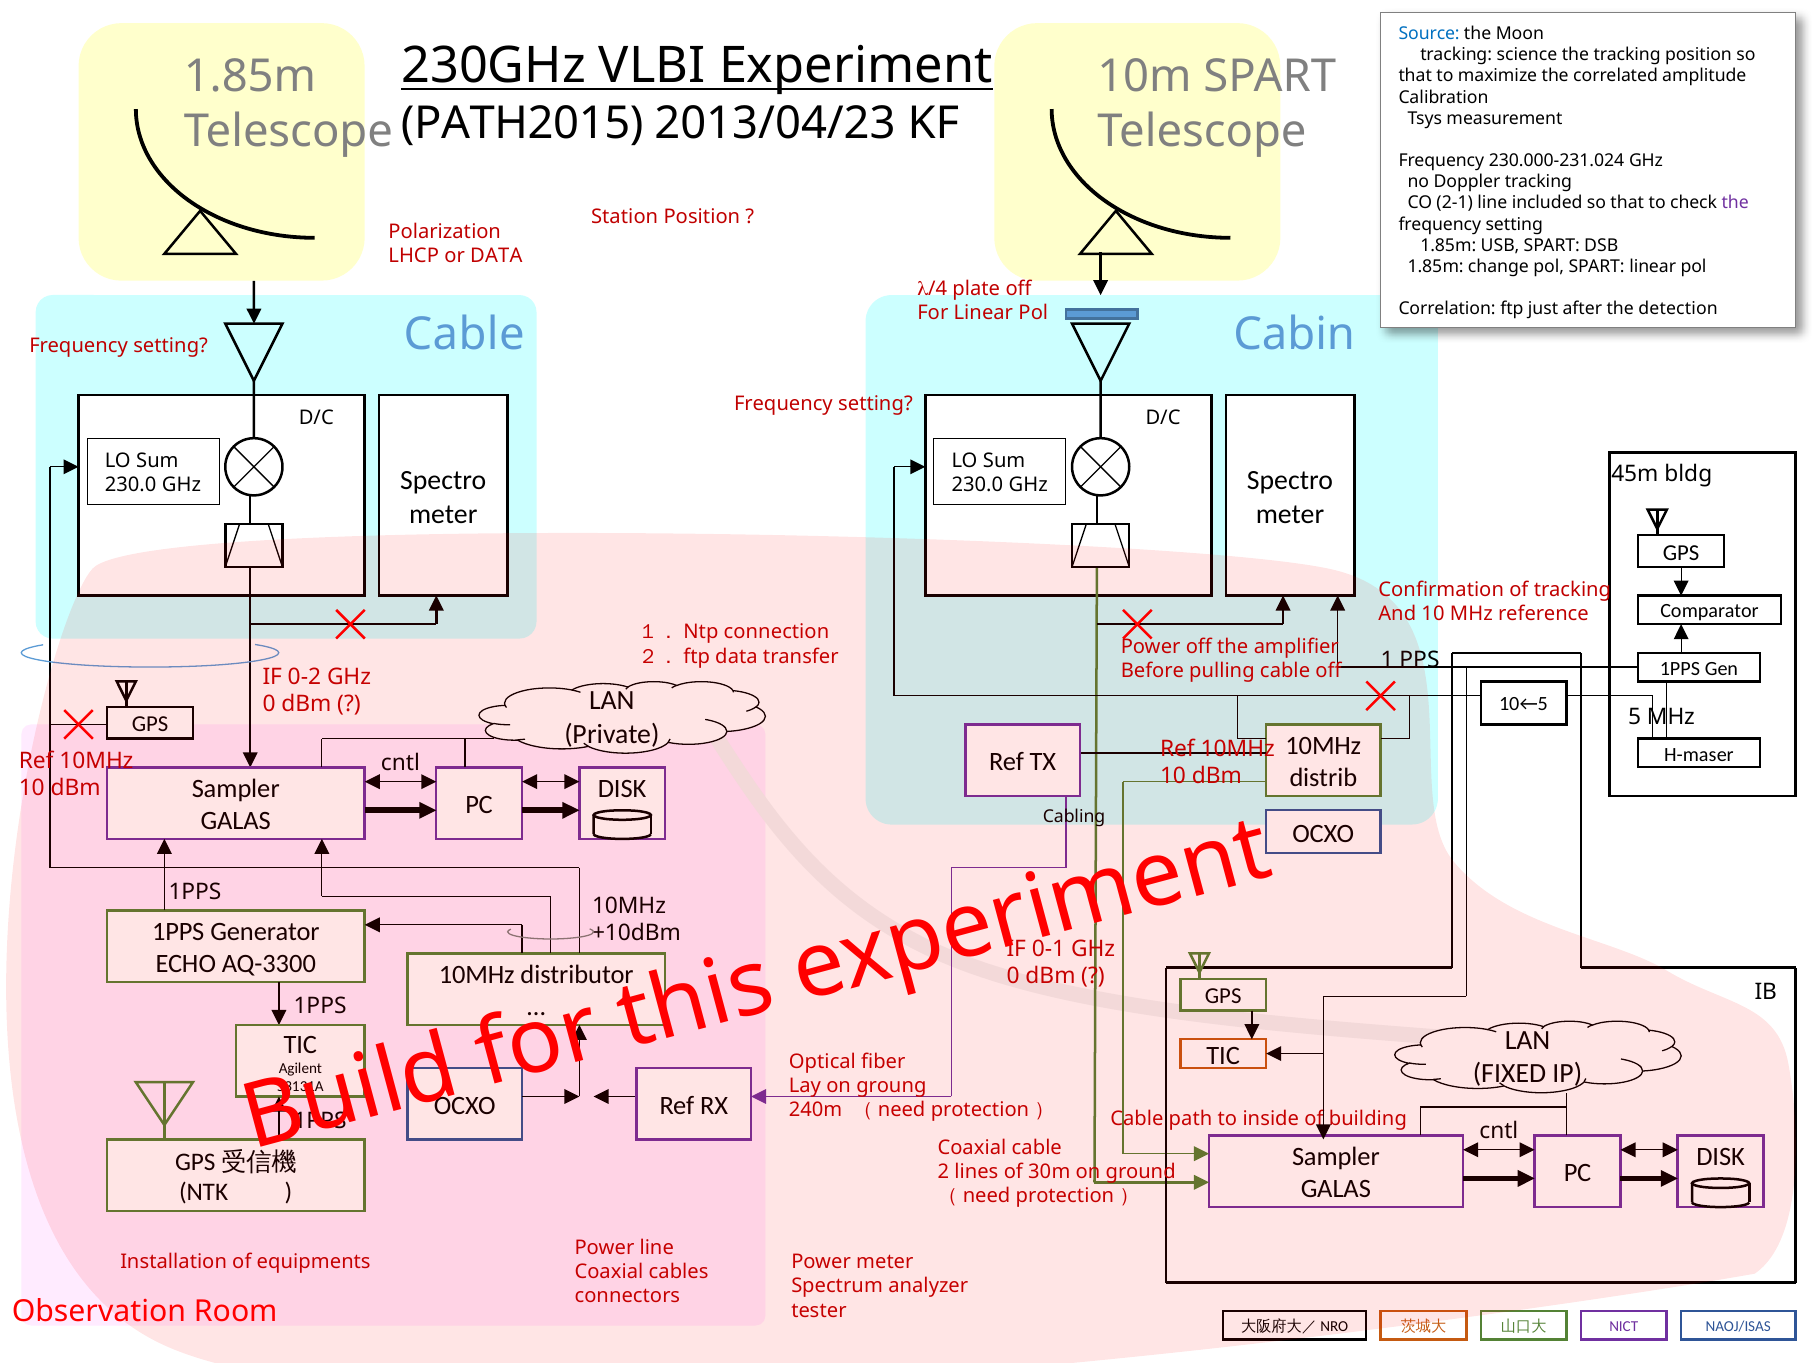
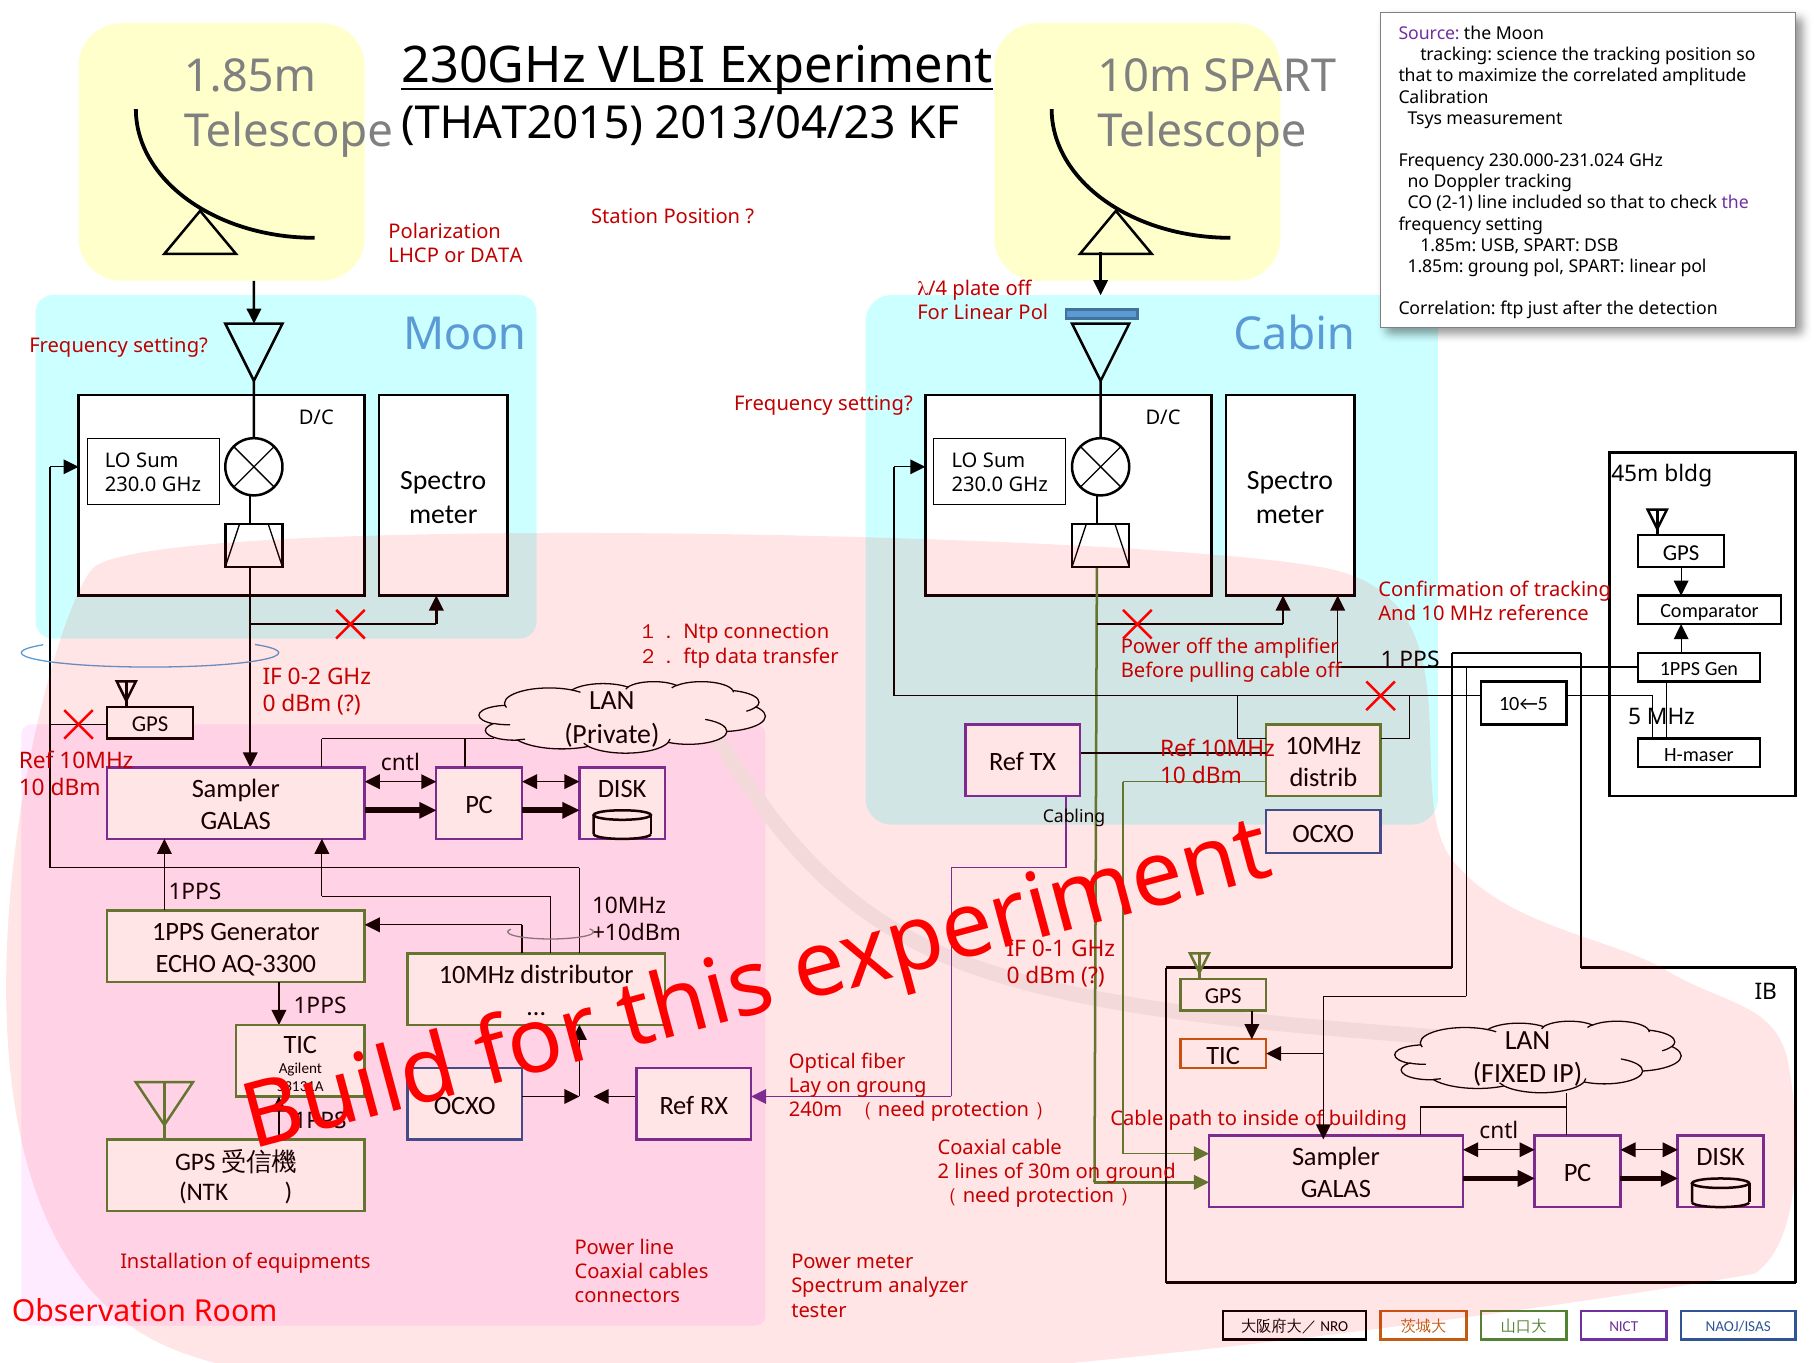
Source colour: blue -> purple (1429, 34)
PATH2015: PATH2015 -> THAT2015 (522, 123)
1.85m change: change -> groung (1498, 267)
Cable: Cable -> Moon (465, 334)
